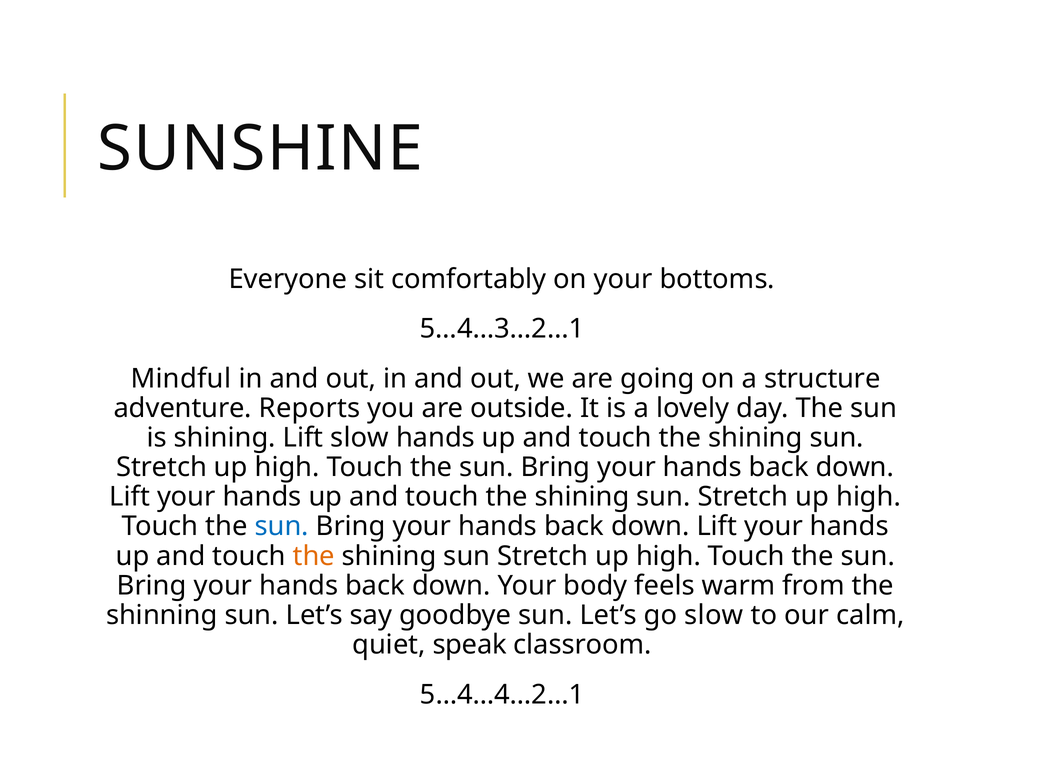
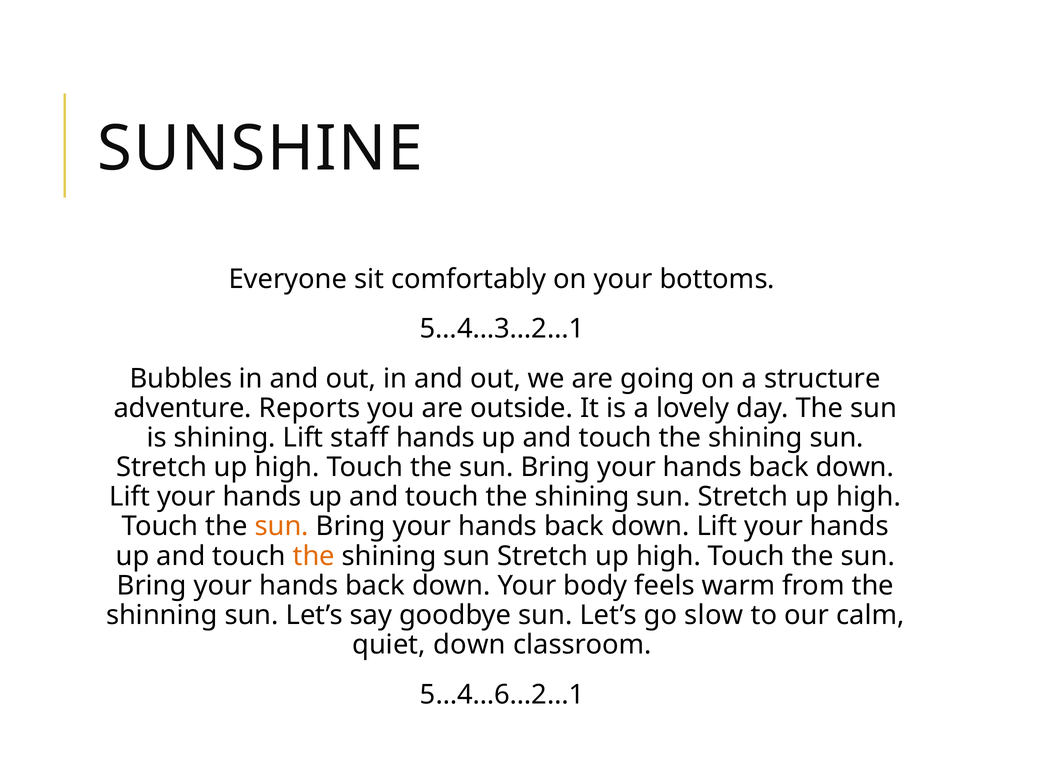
Mindful: Mindful -> Bubbles (181, 379)
Lift slow: slow -> staff (360, 438)
sun colour: blue -> orange (282, 526)
quiet speak: speak -> down (469, 645)
5…4…4…2…1: 5…4…4…2…1 -> 5…4…6…2…1 (502, 694)
